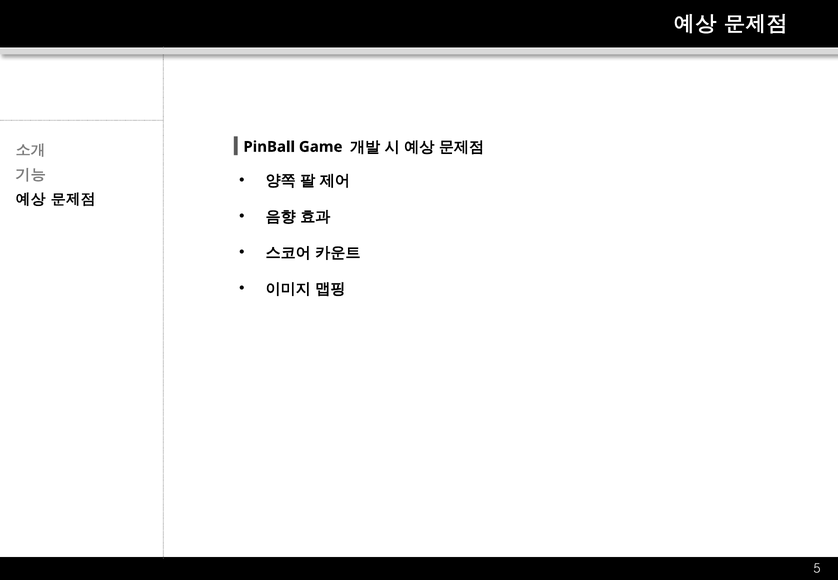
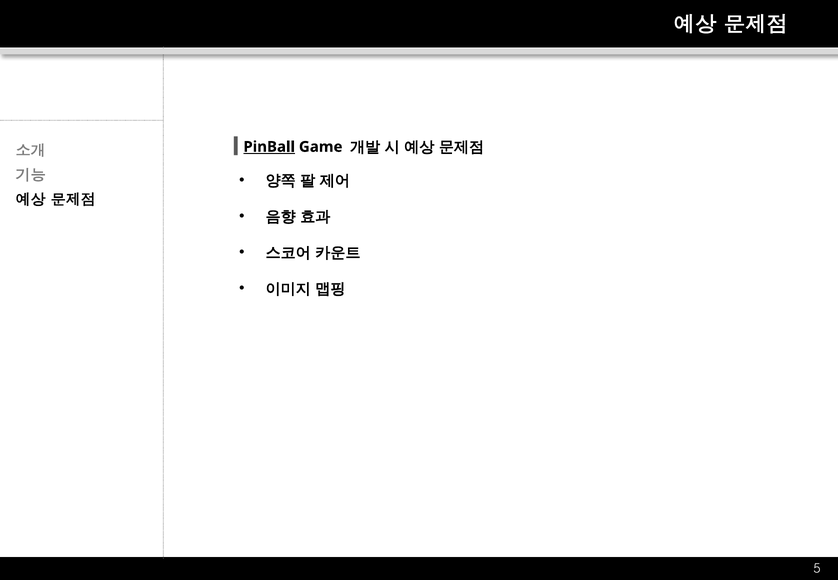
PinBall underline: none -> present (269, 147)
